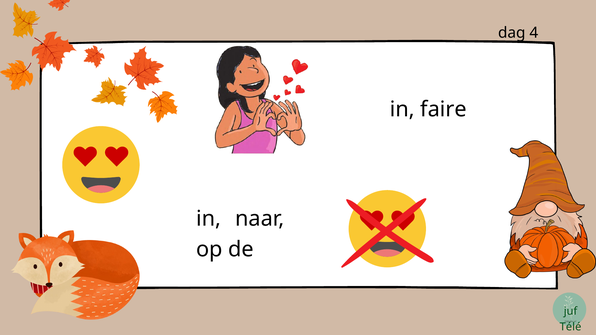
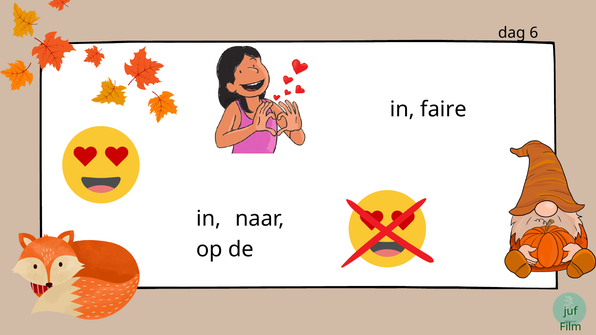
4: 4 -> 6 (534, 33)
Télé: Télé -> Film (571, 327)
